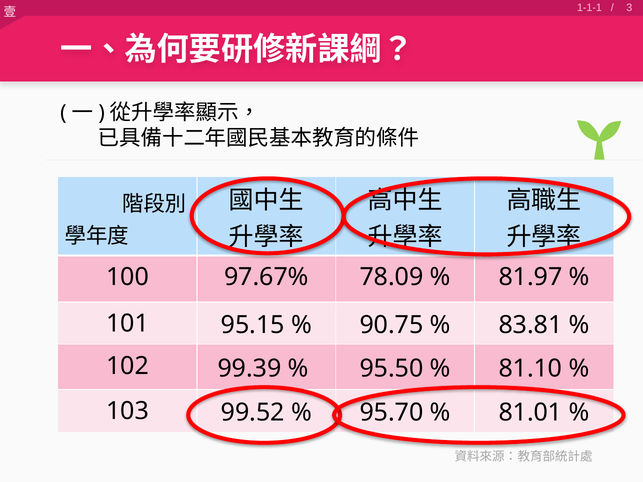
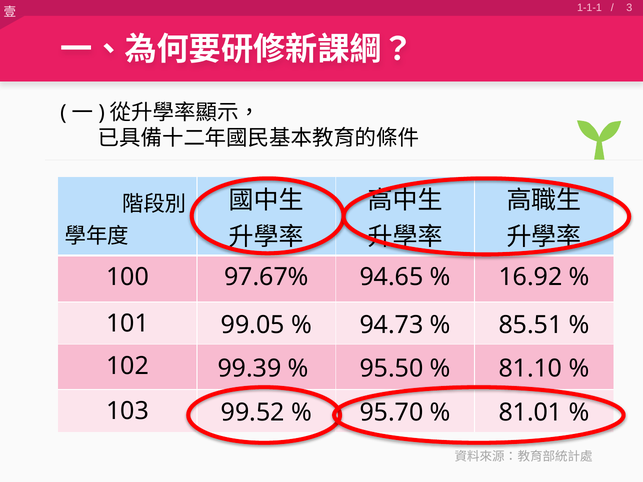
78.09: 78.09 -> 94.65 (392, 277)
81.97: 81.97 -> 16.92 (530, 277)
95.15: 95.15 -> 99.05 (253, 325)
90.75: 90.75 -> 94.73 (392, 325)
83.81: 83.81 -> 85.51 (530, 325)
